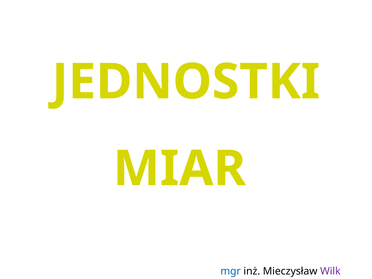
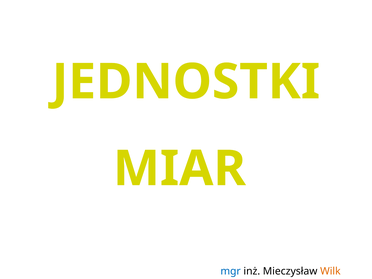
Wilk colour: purple -> orange (330, 271)
